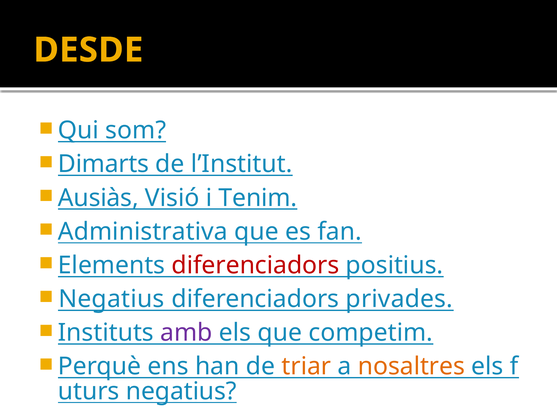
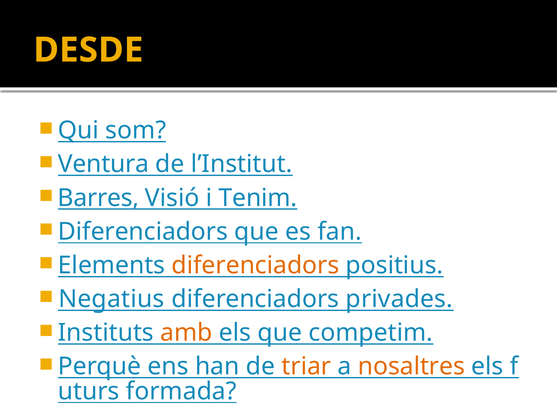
Dimarts: Dimarts -> Ventura (104, 164)
Ausiàs: Ausiàs -> Barres (98, 198)
Administrativa: Administrativa -> Diferenciadors (143, 231)
diferenciadors colour: red -> orange (255, 265)
amb colour: purple -> orange (186, 333)
negatius: negatius -> formada (181, 391)
